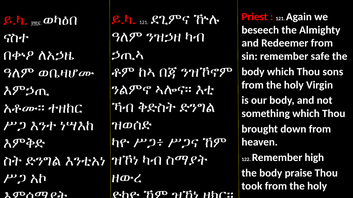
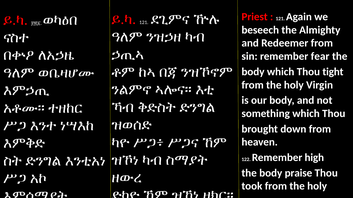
safe: safe -> fear (320, 56)
sons: sons -> tight (333, 72)
